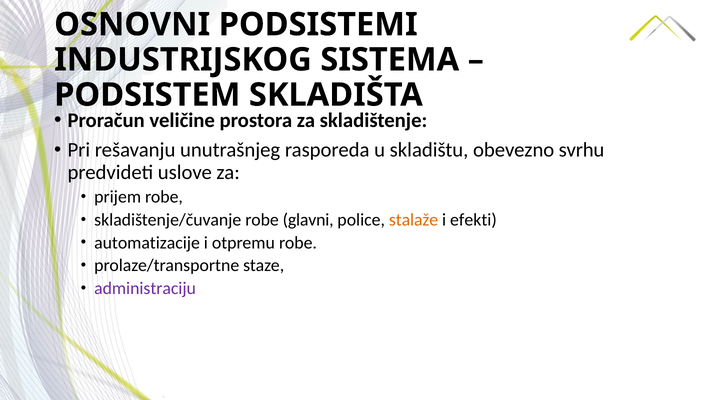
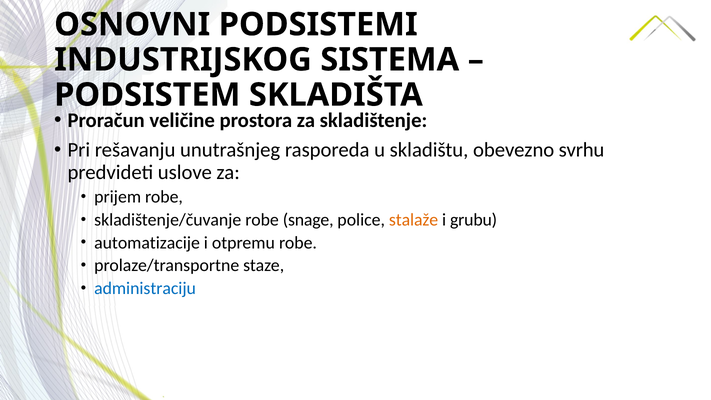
glavni: glavni -> snage (308, 220)
efekti: efekti -> grubu (474, 220)
administraciju colour: purple -> blue (145, 288)
